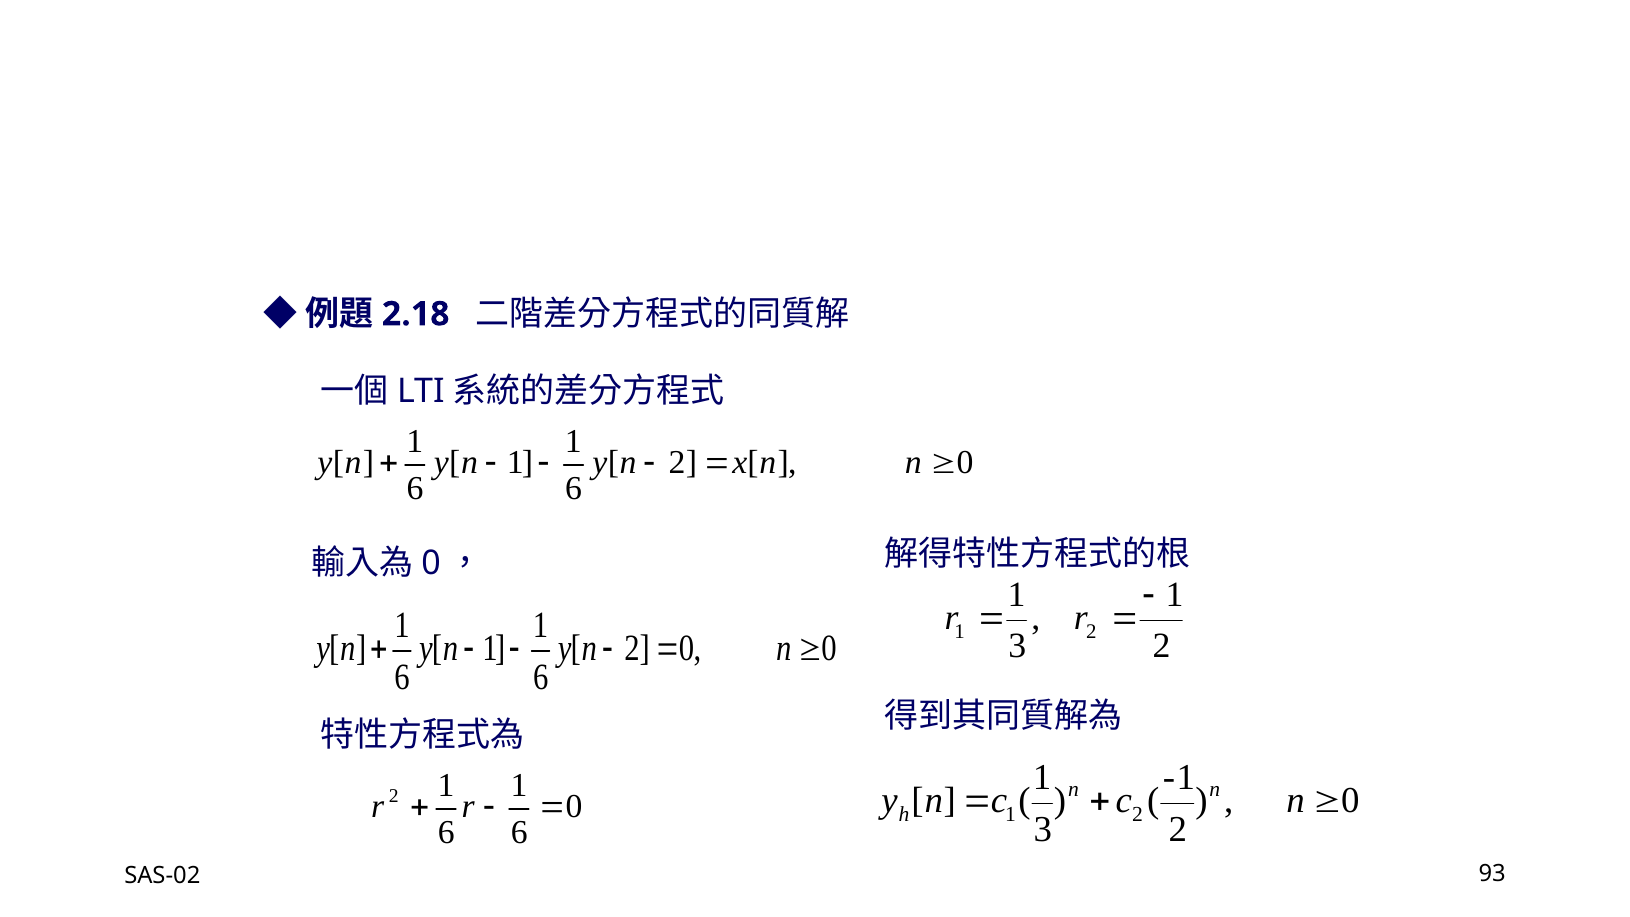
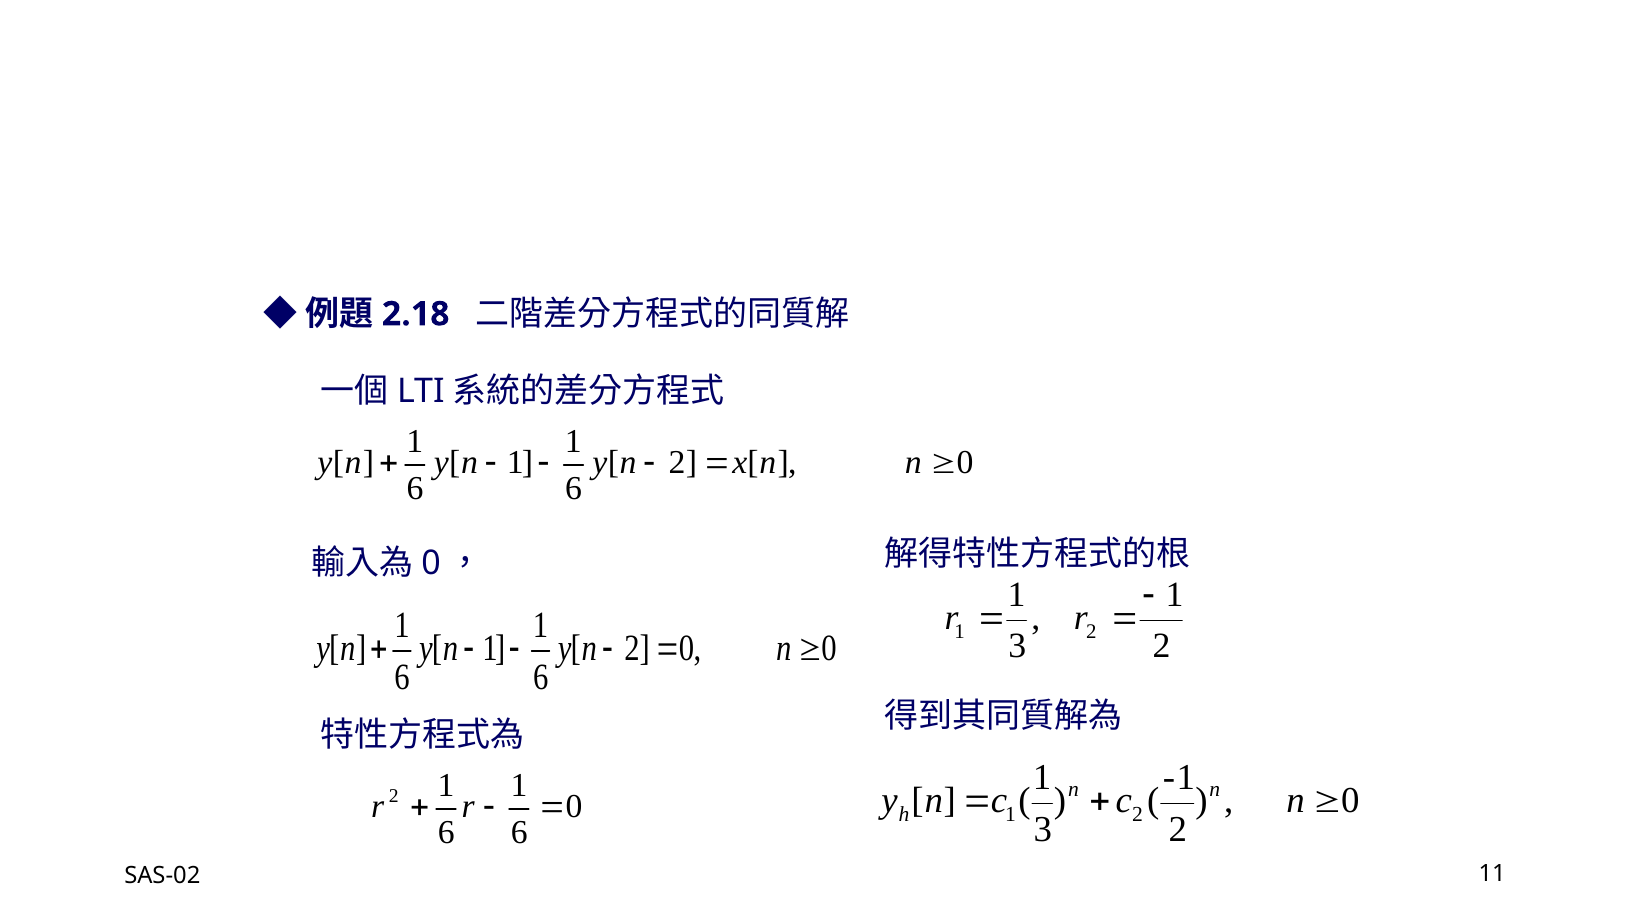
93: 93 -> 11 (1492, 874)
